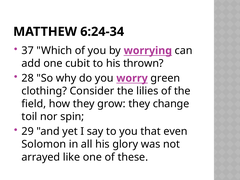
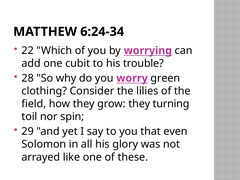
37: 37 -> 22 (28, 51)
thrown: thrown -> trouble (143, 63)
change: change -> turning (171, 104)
